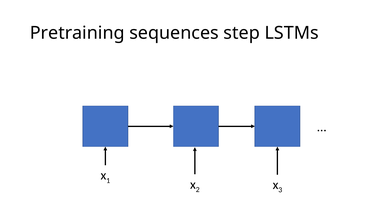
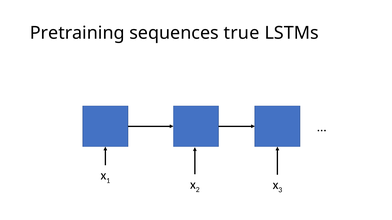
step: step -> true (242, 33)
